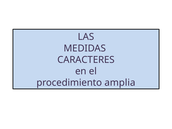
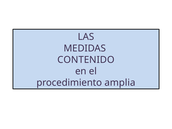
CARACTERES: CARACTERES -> CONTENIDO (86, 60)
